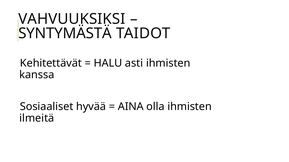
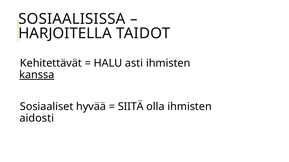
VAHVUUKSIKSI: VAHVUUKSIKSI -> SOSIAALISISSA (72, 19)
SYNTYMÄSTÄ: SYNTYMÄSTÄ -> HARJOITELLA (65, 33)
kanssa underline: none -> present (37, 75)
AINA: AINA -> SIITÄ (131, 107)
ilmeitä: ilmeitä -> aidosti (37, 119)
